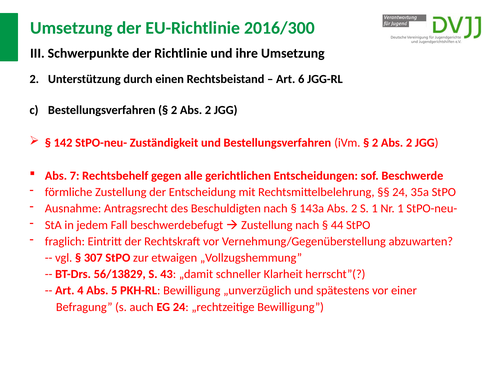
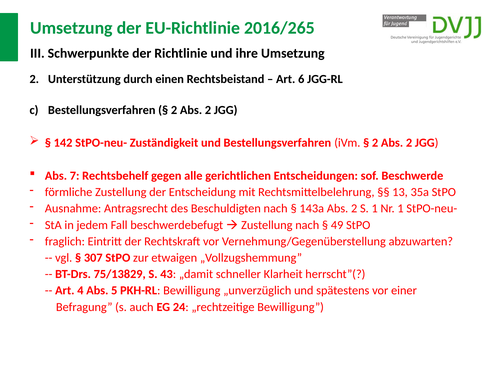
2016/300: 2016/300 -> 2016/265 (280, 28)
24: 24 -> 13 (400, 192)
44: 44 -> 49 (337, 225)
56/13829: 56/13829 -> 75/13829 (120, 274)
